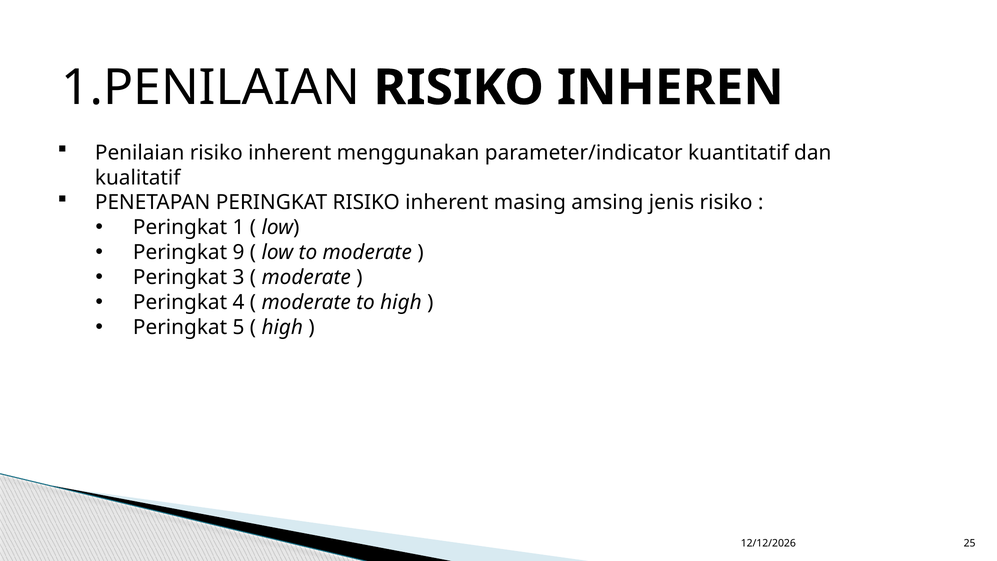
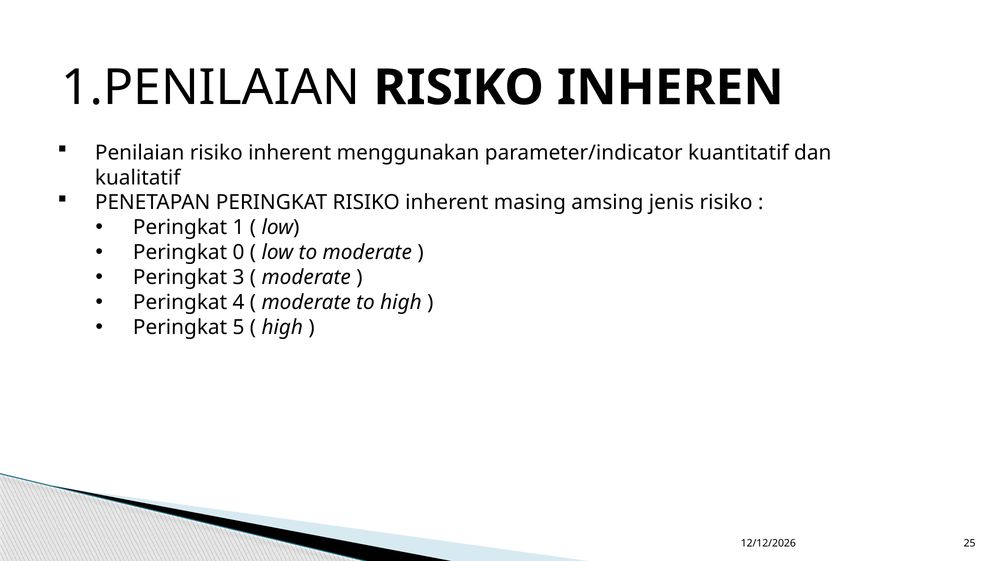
9: 9 -> 0 (238, 252)
